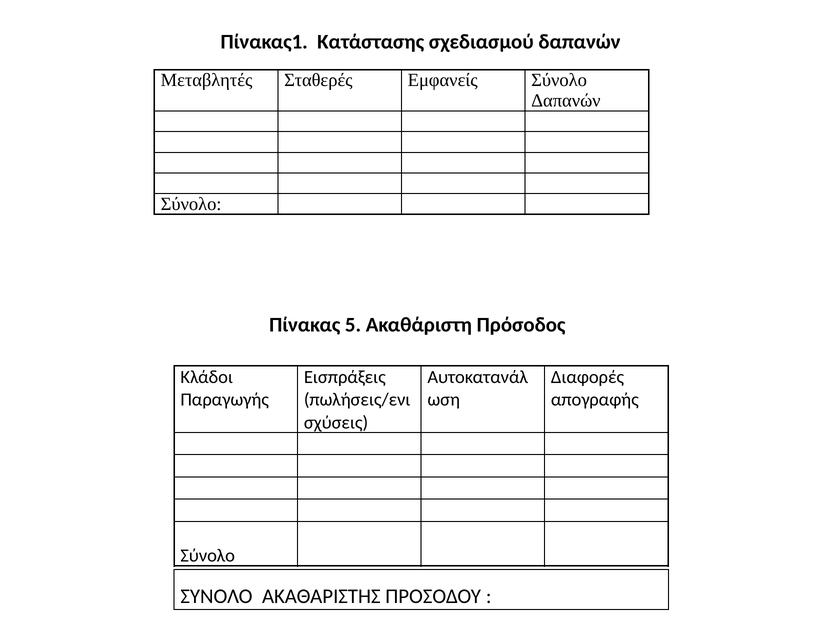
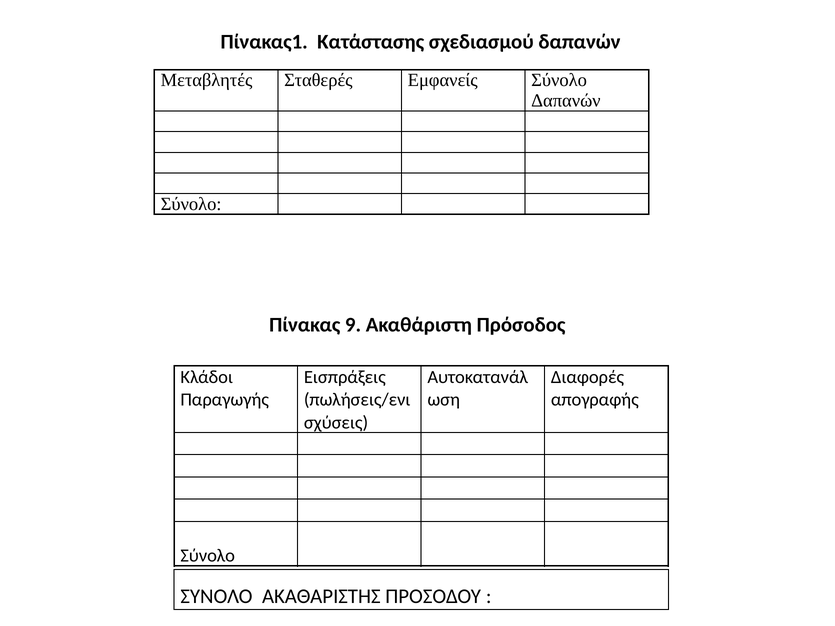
5: 5 -> 9 (353, 325)
